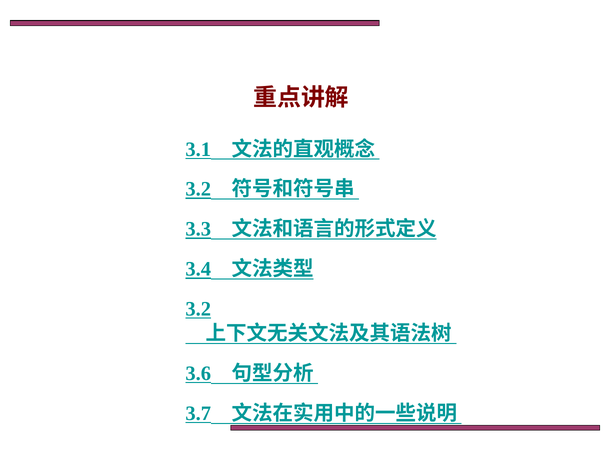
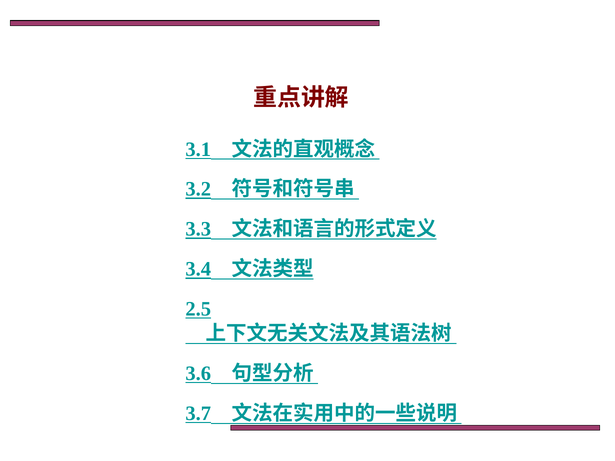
3.2: 3.2 -> 2.5 (198, 309)
